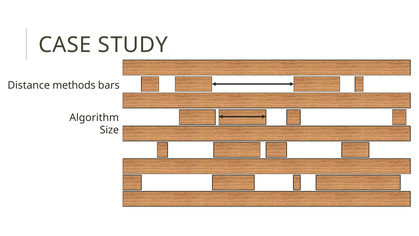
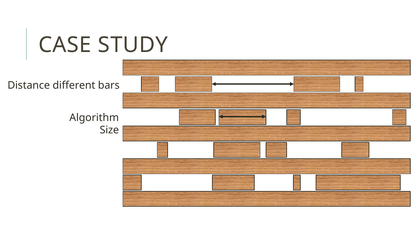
methods: methods -> different (74, 85)
